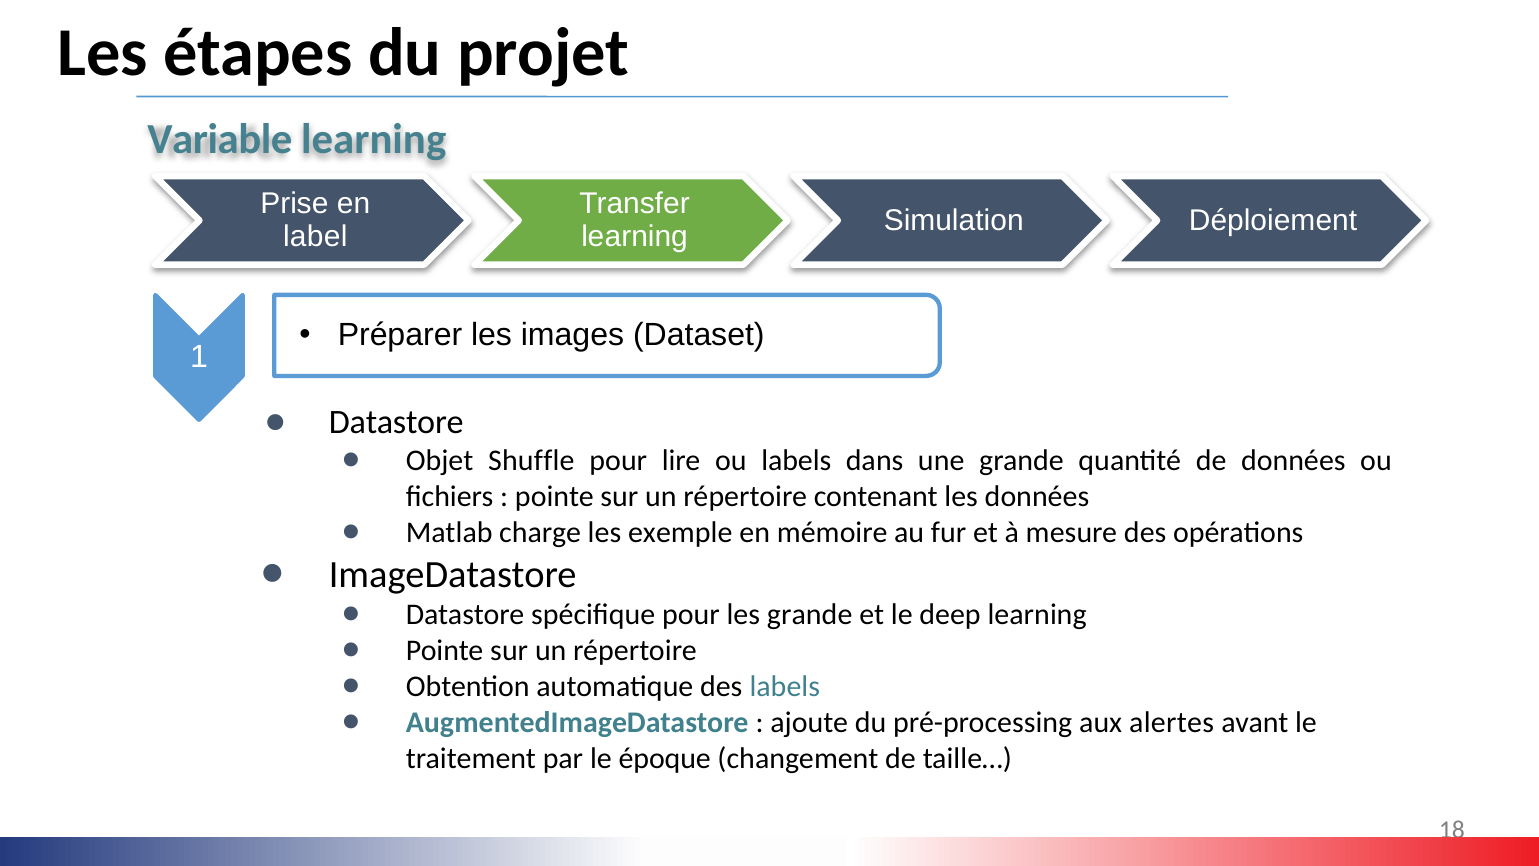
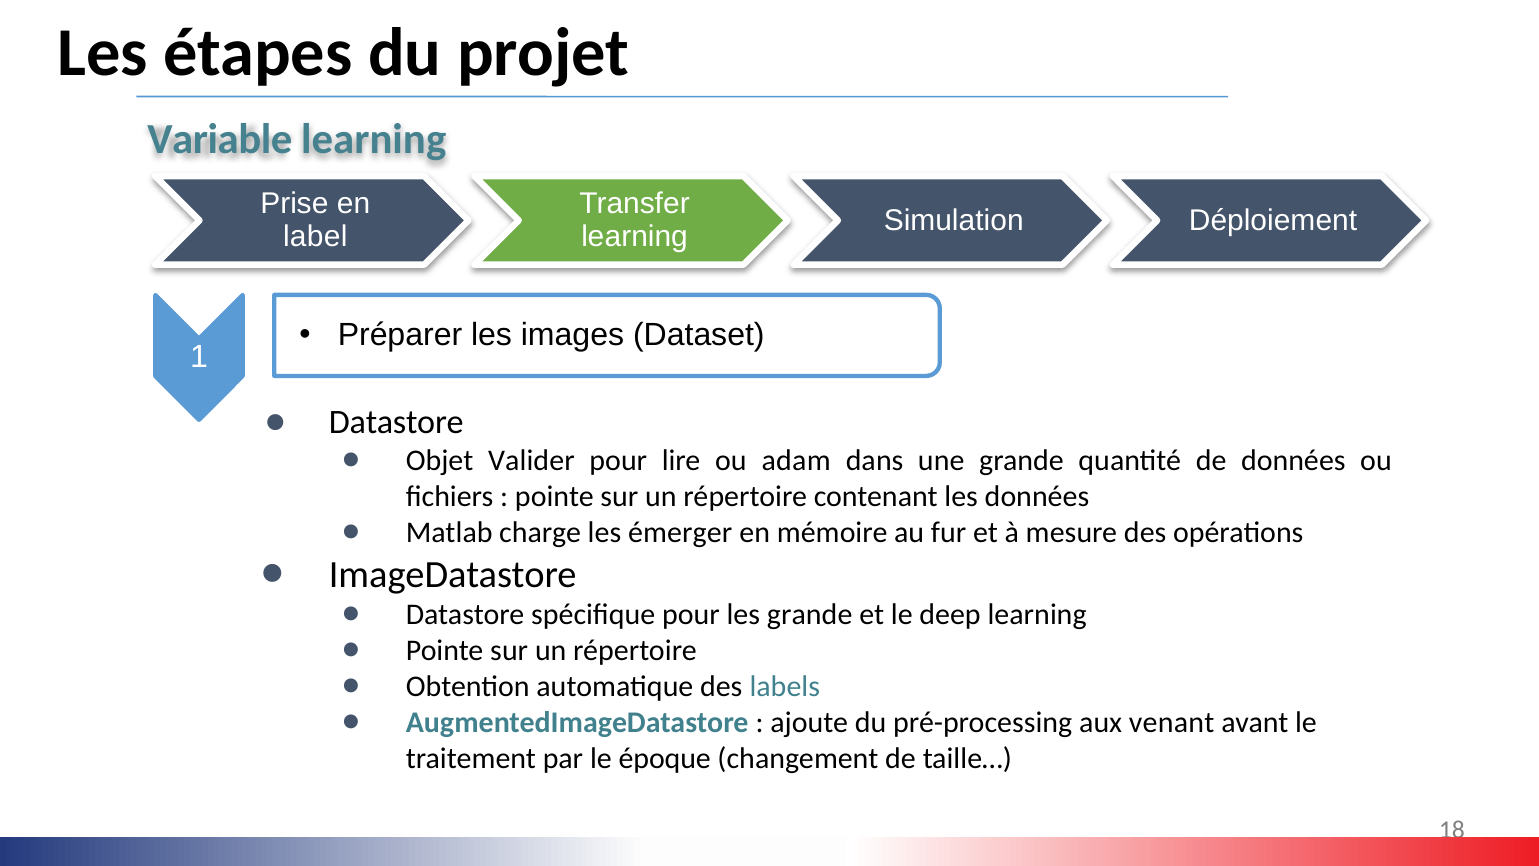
Shuffle: Shuffle -> Valider (531, 461)
ou labels: labels -> adam (796, 461)
exemple: exemple -> émerger (680, 532)
alertes: alertes -> venant (1172, 722)
